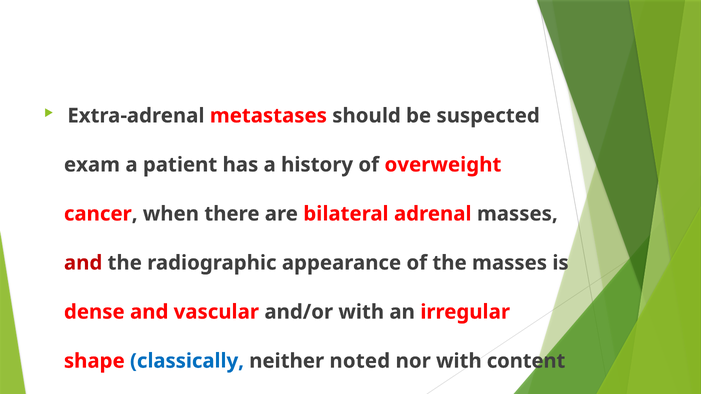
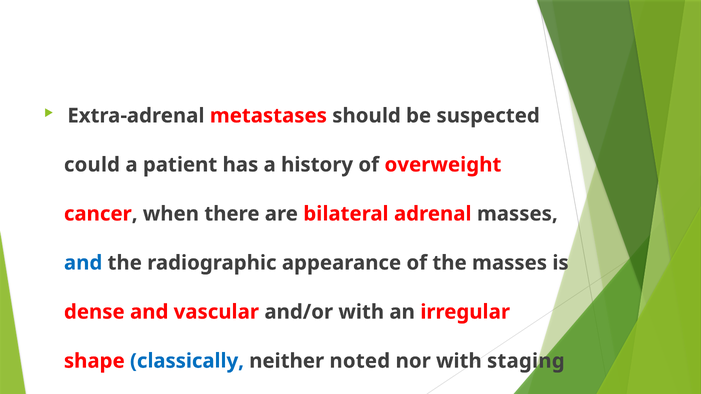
exam: exam -> could (92, 165)
and colour: red -> blue (83, 263)
content: content -> staging (526, 361)
